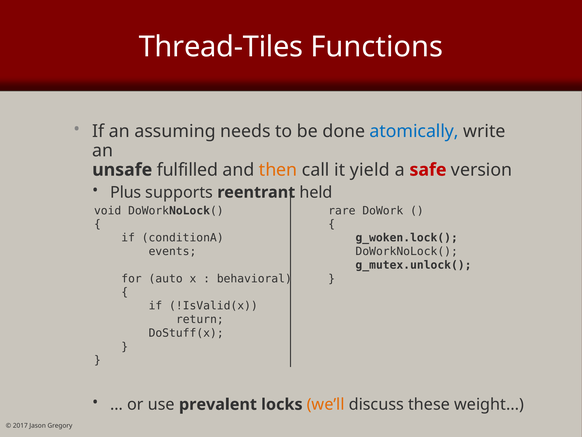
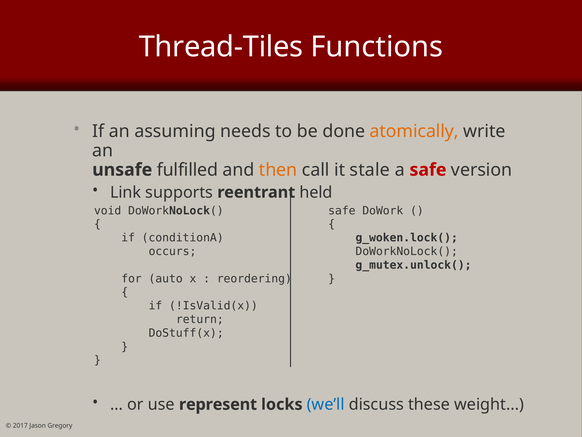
atomically colour: blue -> orange (414, 131)
yield: yield -> stale (370, 170)
Plus: Plus -> Link (126, 192)
rare: rare -> safe (342, 210)
events: events -> occurs (172, 251)
behavioral: behavioral -> reordering (254, 278)
prevalent: prevalent -> represent (218, 404)
we’ll colour: orange -> blue (326, 404)
